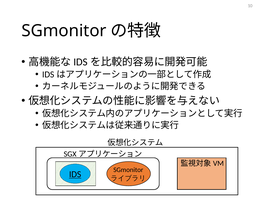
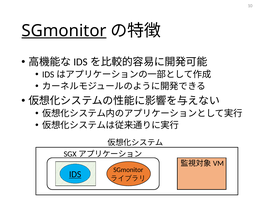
SGmonitor underline: none -> present (64, 31)
